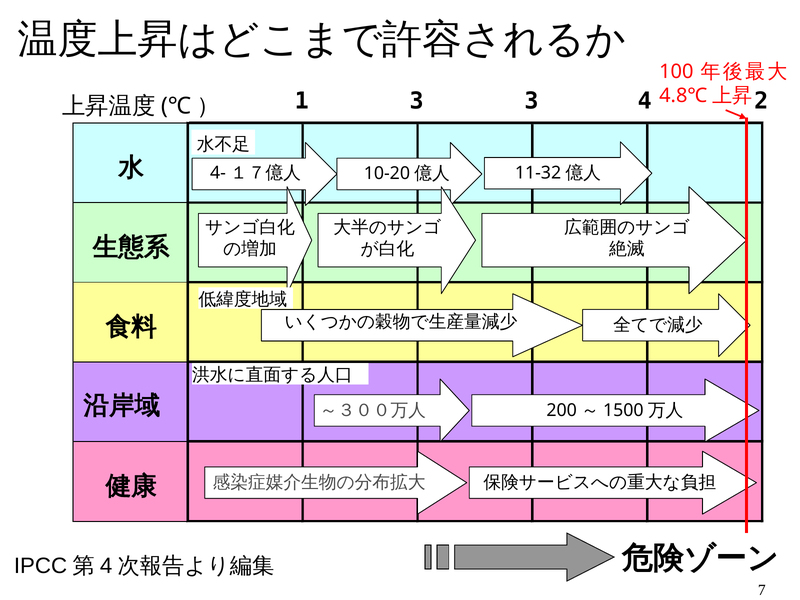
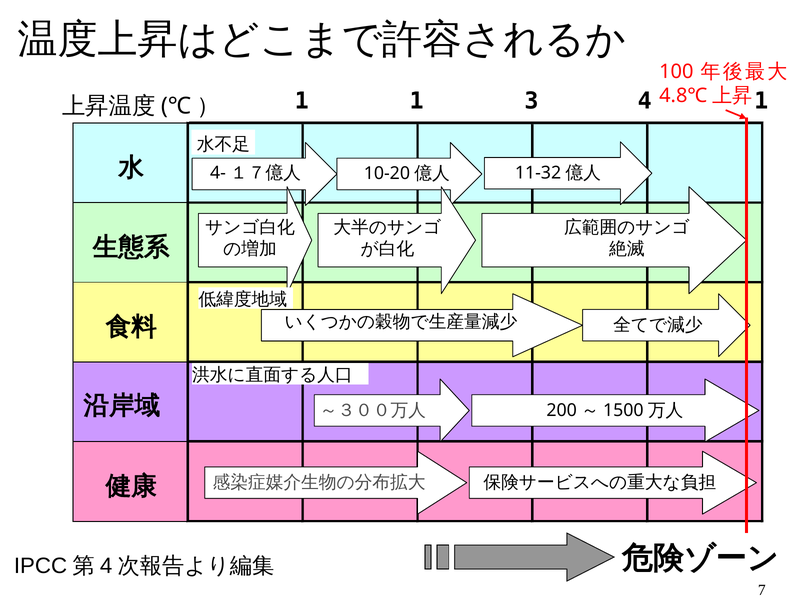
1 3: 3 -> 1 (417, 101)
4 2: 2 -> 1 (761, 101)
